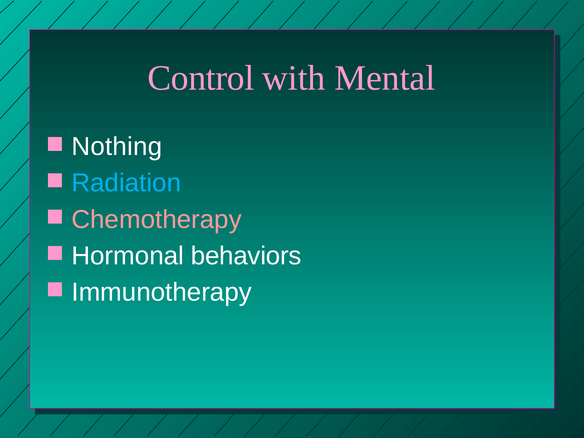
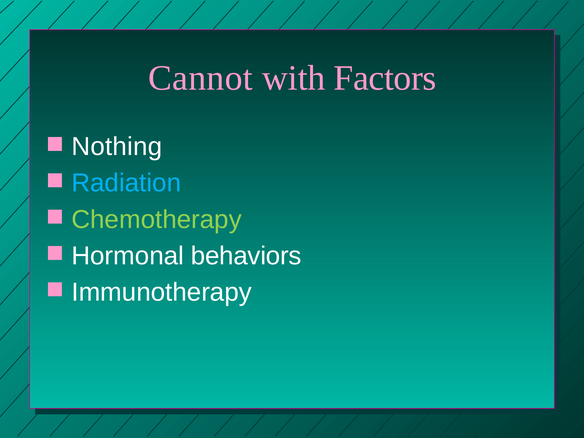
Control: Control -> Cannot (201, 78)
Mental: Mental -> Factors (385, 78)
Chemotherapy colour: pink -> light green (157, 219)
